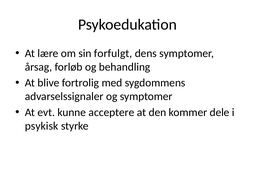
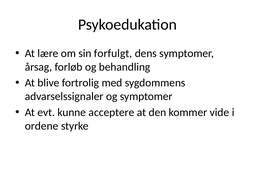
dele: dele -> vide (220, 112)
psykisk: psykisk -> ordene (42, 126)
